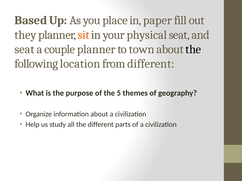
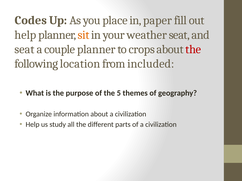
Based: Based -> Codes (31, 20)
they: they -> help (25, 35)
physical: physical -> weather (147, 35)
town: town -> crops (142, 49)
the colour: black -> red (193, 49)
from different: different -> included (151, 64)
